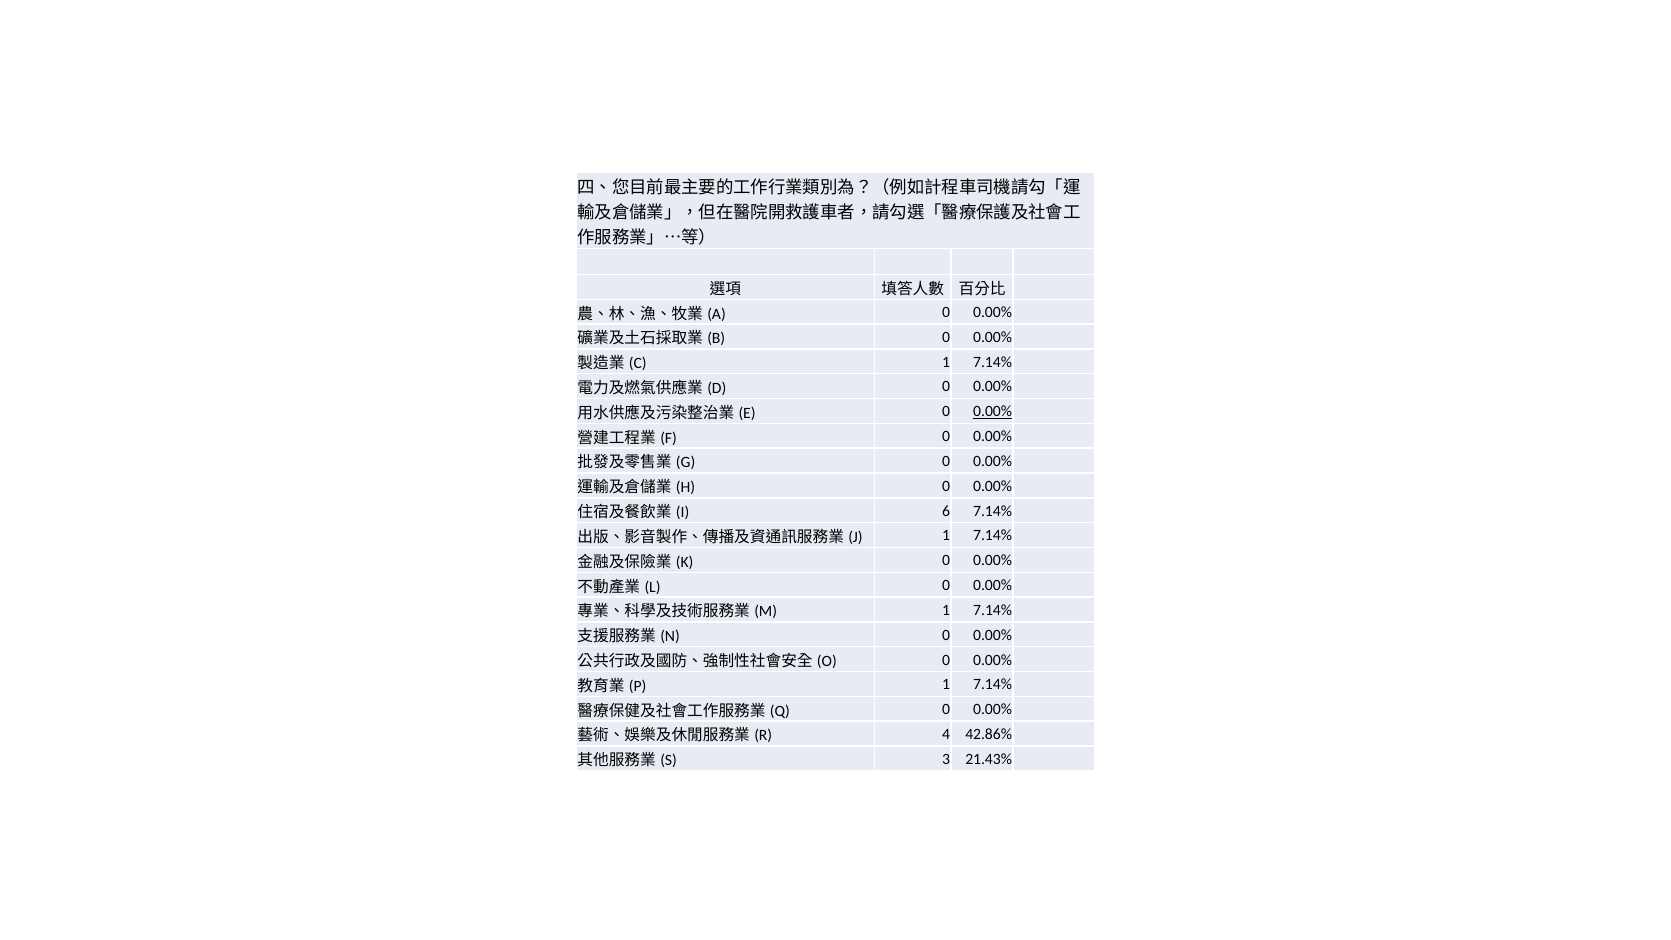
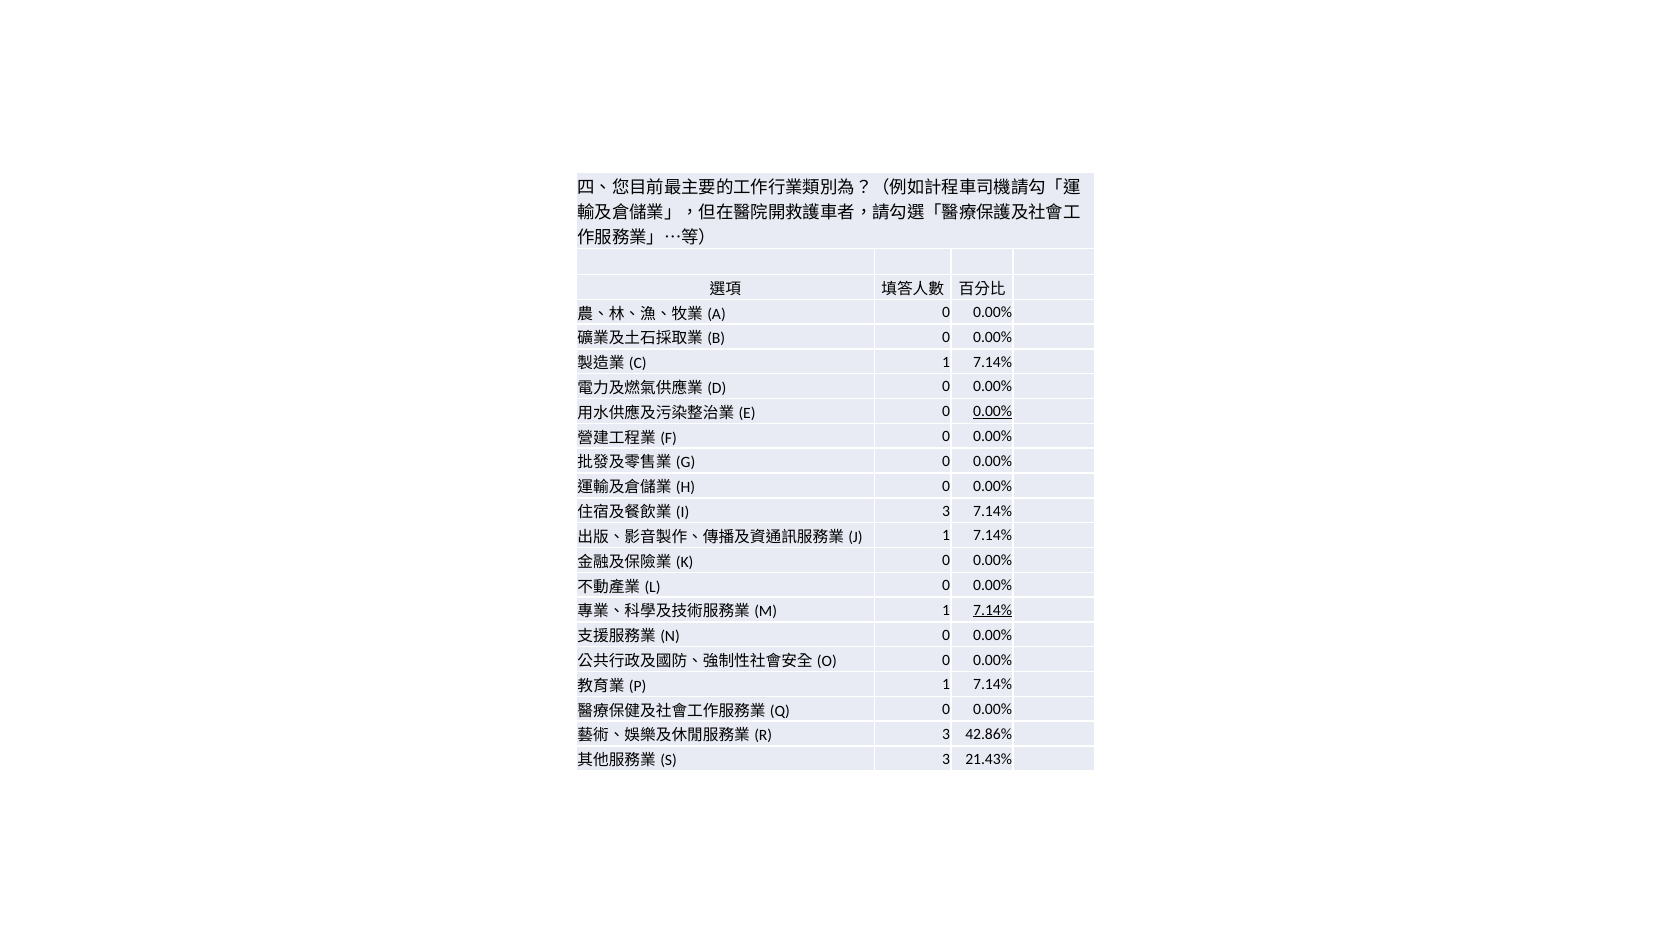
6: 6 -> 3 (946, 511)
7.14% underline: none -> present (993, 610)
4: 4 -> 3 (946, 734)
